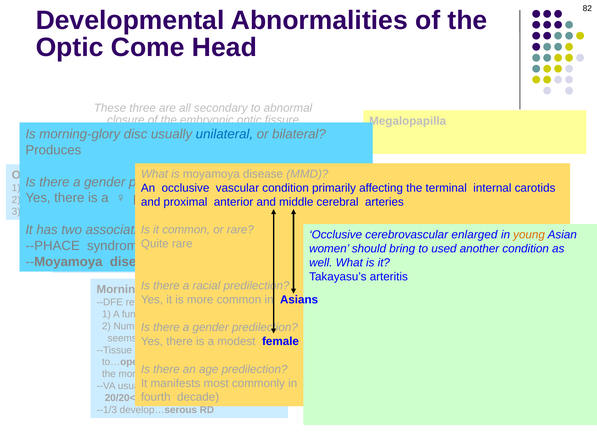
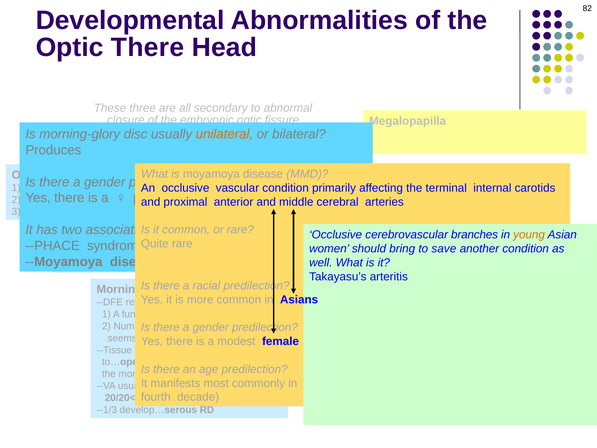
Optic Come: Come -> There (148, 48)
unilateral colour: blue -> orange (224, 134)
cerebrovascular enlarged: enlarged -> branches (475, 235)
used: used -> save (444, 249)
